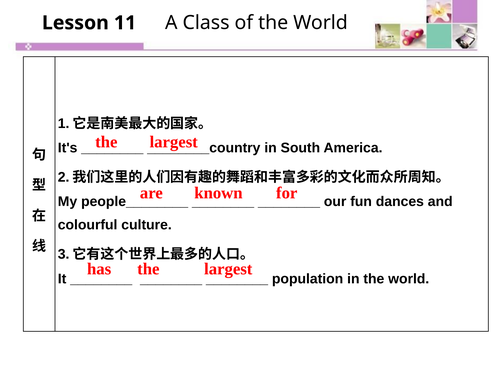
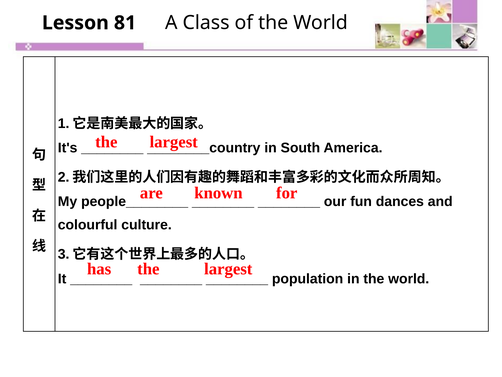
11: 11 -> 81 (125, 23)
